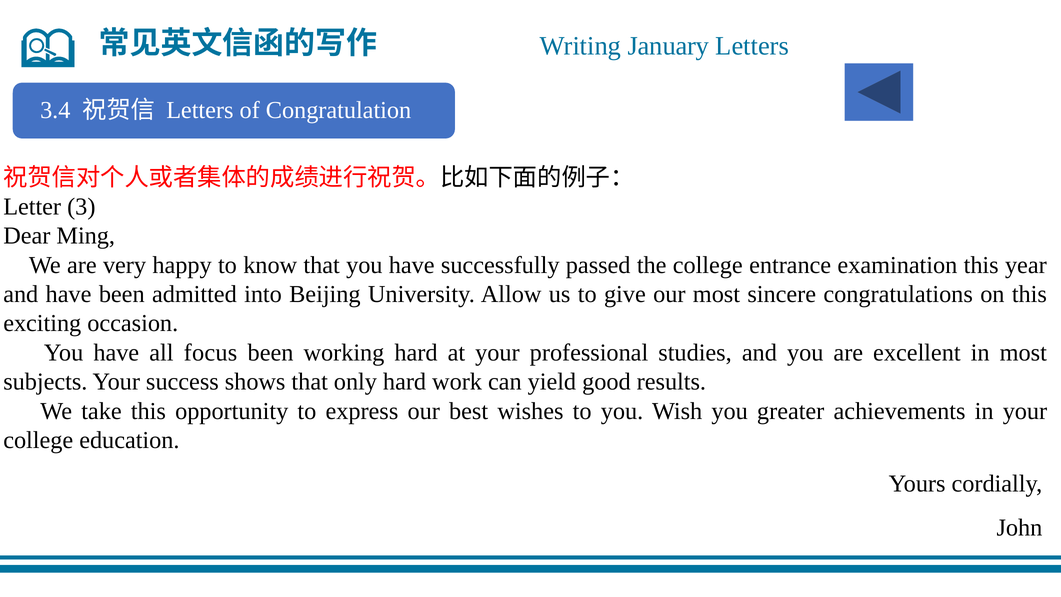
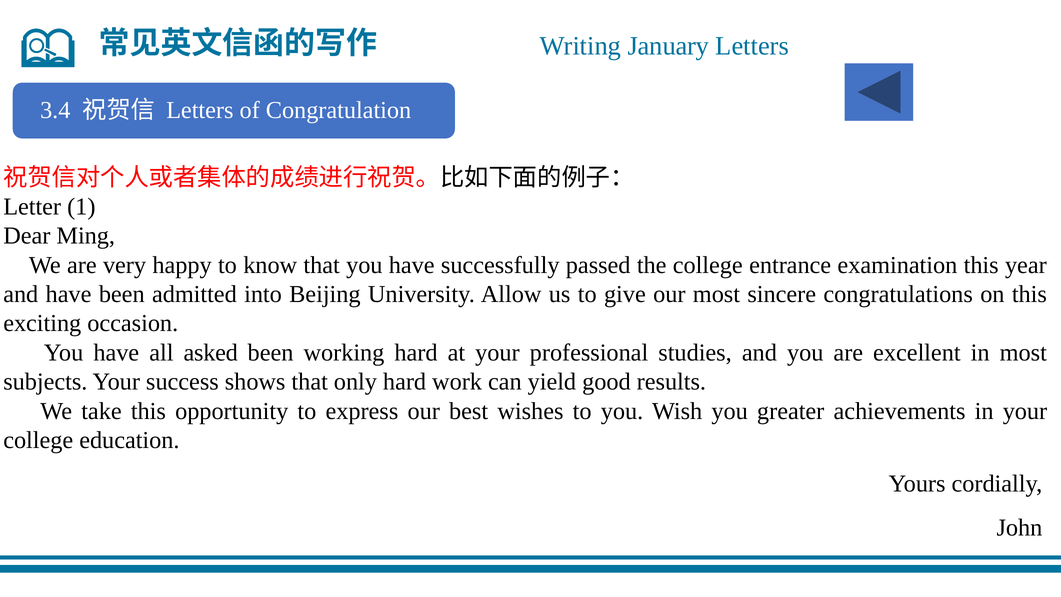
3: 3 -> 1 (81, 207)
focus: focus -> asked (211, 353)
